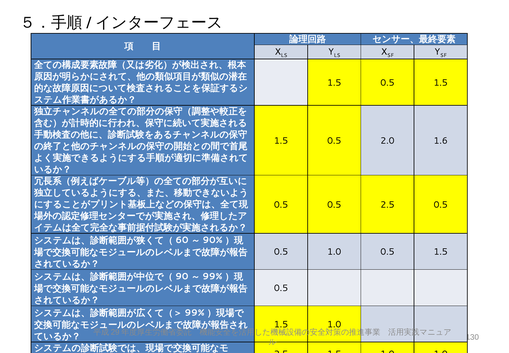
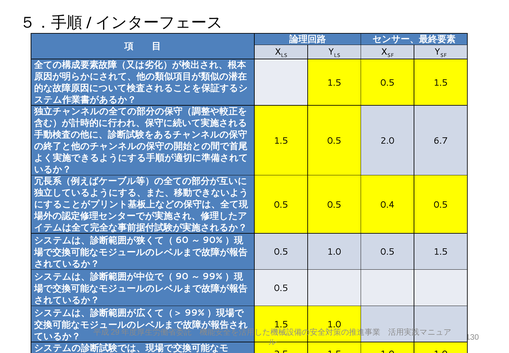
1.6: 1.6 -> 6.7 (441, 141)
0.5 2.5: 2.5 -> 0.4 (387, 204)
